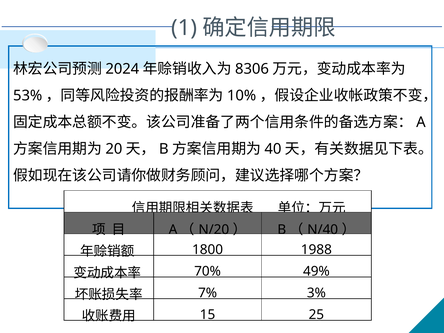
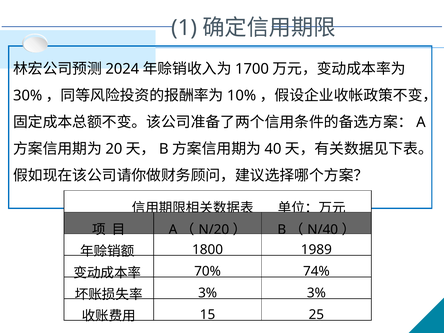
8306: 8306 -> 1700 (252, 69)
53%: 53% -> 30% (28, 96)
1988: 1988 -> 1989 (316, 250)
49%: 49% -> 74% (316, 271)
7%: 7% -> 3% (208, 293)
